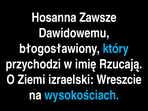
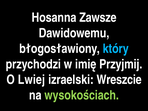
Rzucają: Rzucają -> Przyjmij (121, 64)
Ziemi: Ziemi -> Lwiej (31, 80)
wysokościach colour: light blue -> light green (82, 95)
